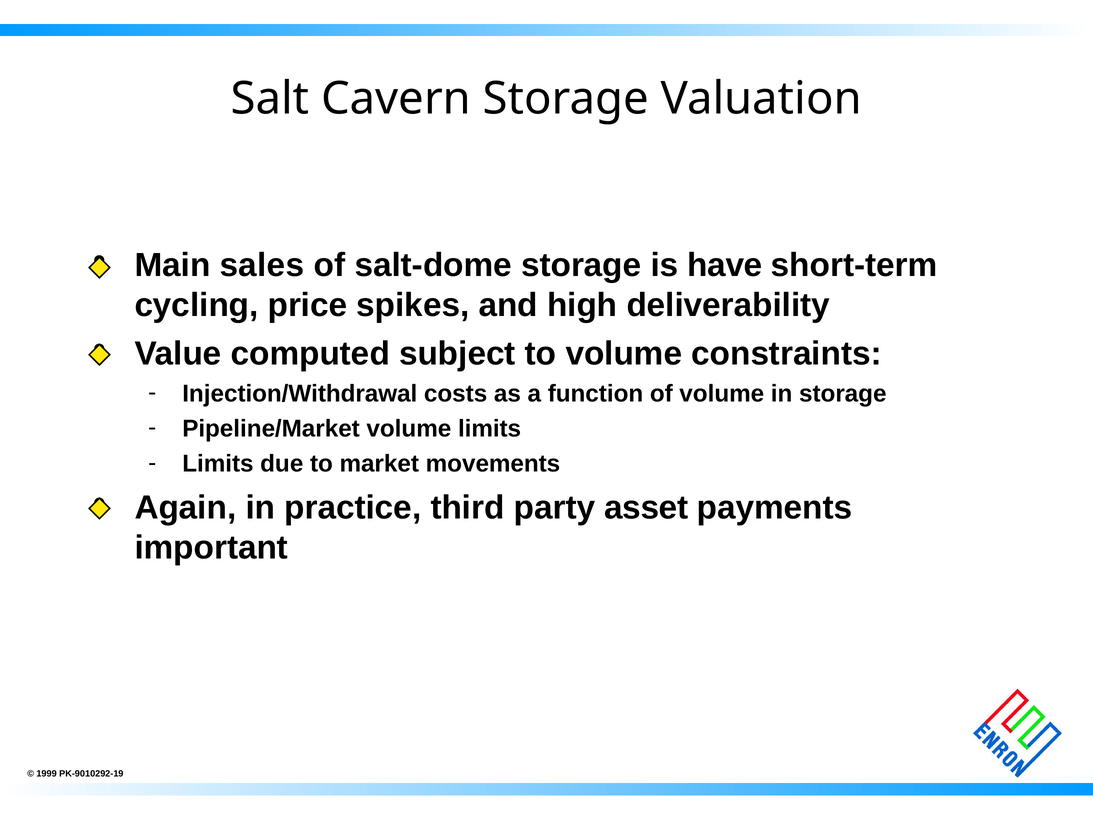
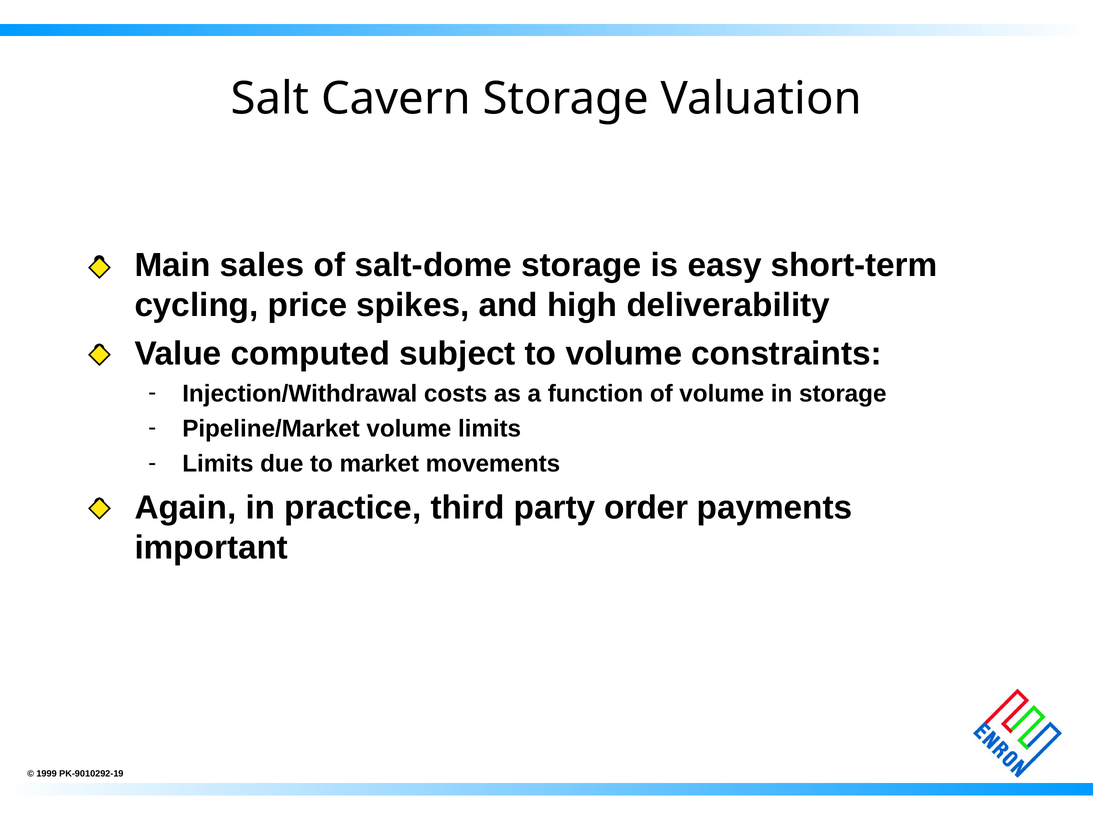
have: have -> easy (725, 265)
asset: asset -> order (646, 507)
